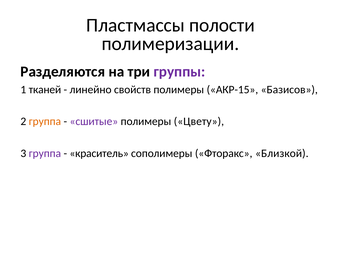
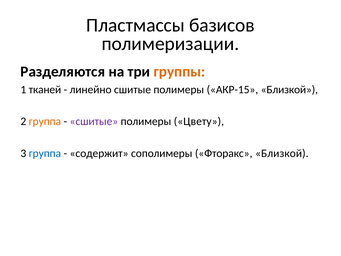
полости: полости -> базисов (222, 25)
группы colour: purple -> orange (179, 72)
линейно свойств: свойств -> сшитые (133, 89)
АКР-15 Базисов: Базисов -> Близкой (289, 89)
группа colour: purple -> blue (45, 153)
краситель: краситель -> содержит (99, 153)
